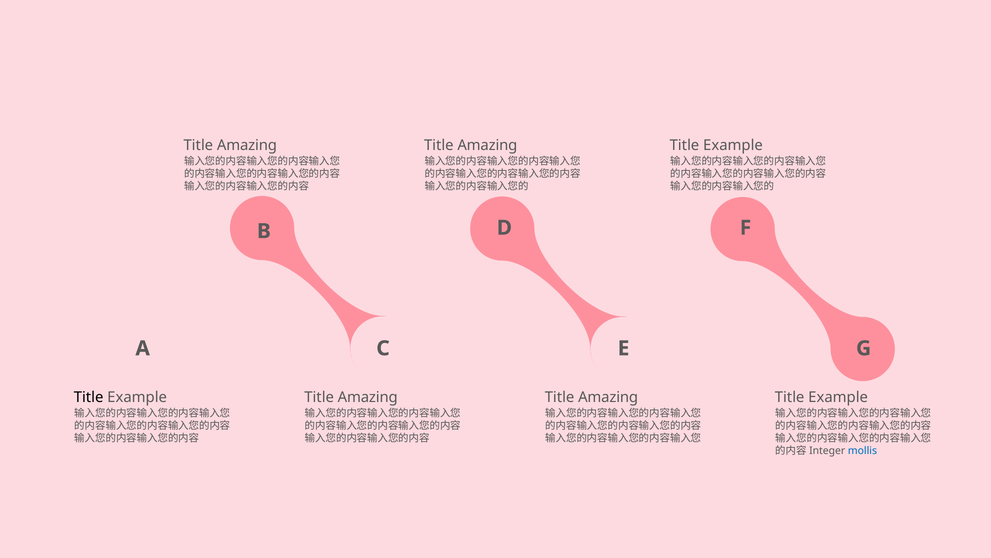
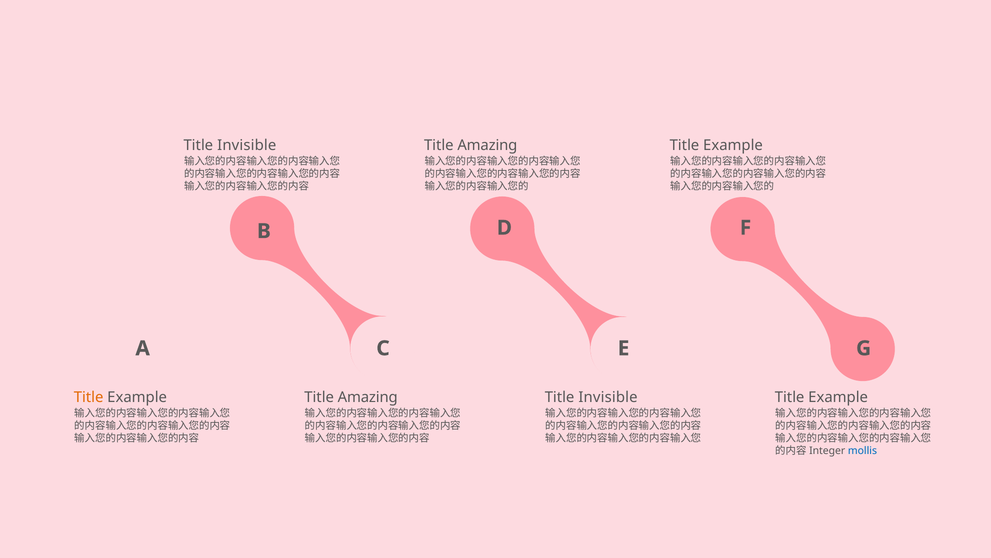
Amazing: Amazing -> Invisible (247, 145)
Title colour: black -> orange (89, 397)
Amazing: Amazing -> Invisible (608, 397)
